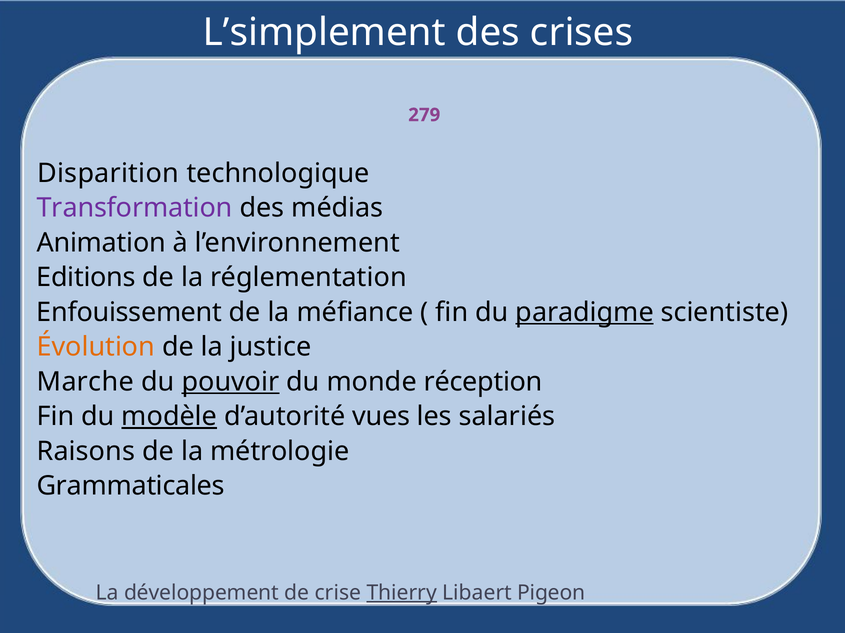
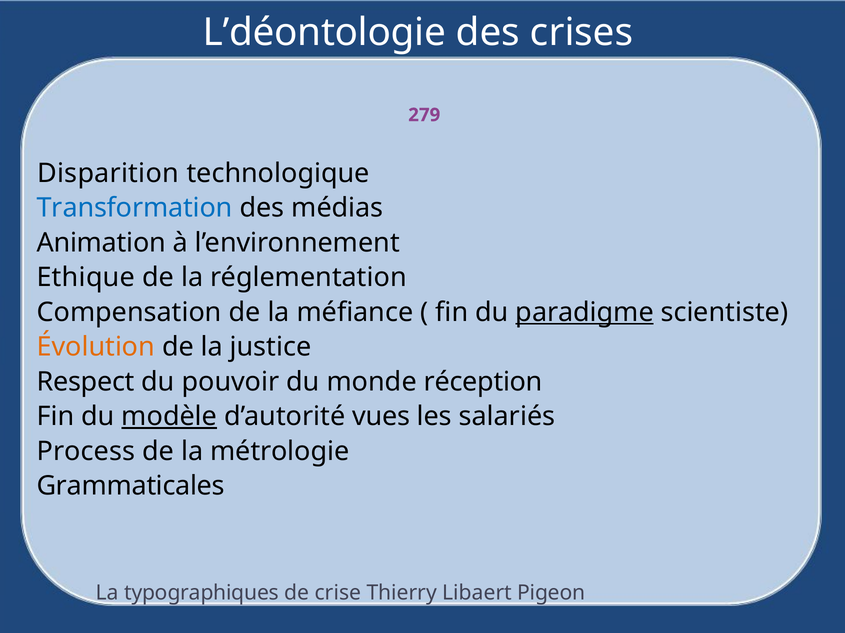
L’simplement: L’simplement -> L’déontologie (324, 33)
Transformation colour: purple -> blue (135, 208)
Editions: Editions -> Ethique (86, 278)
Enfouissement: Enfouissement -> Compensation (129, 313)
Marche: Marche -> Respect (86, 382)
pouvoir underline: present -> none (230, 382)
Raisons: Raisons -> Process (86, 452)
développement: développement -> typographiques (202, 594)
Thierry underline: present -> none (402, 594)
